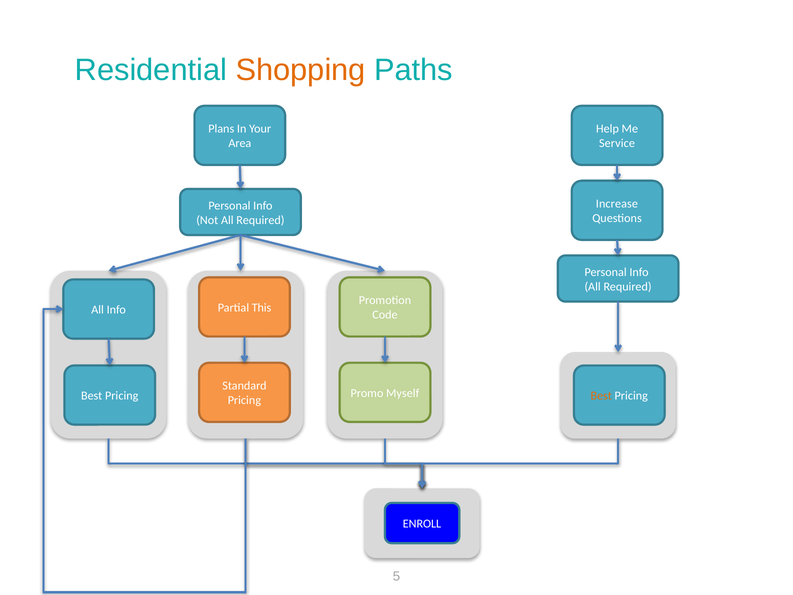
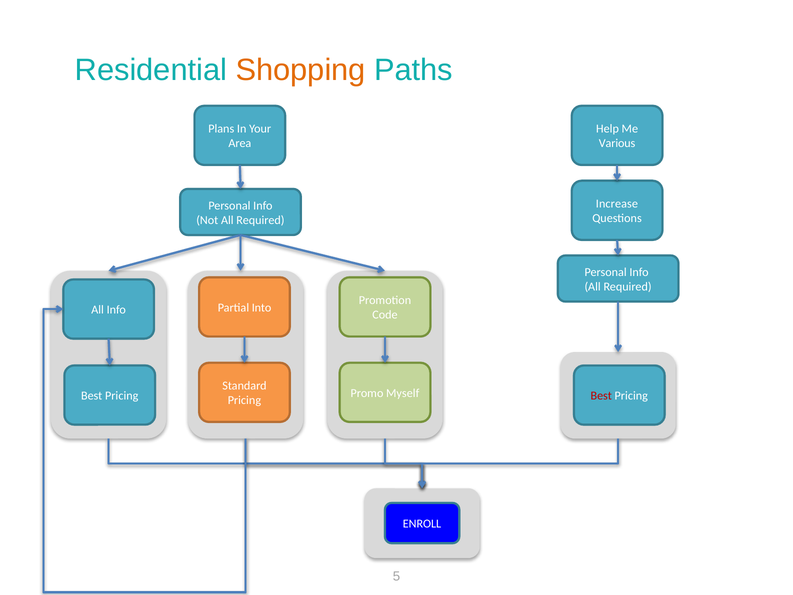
Service: Service -> Various (617, 143)
This: This -> Into (262, 308)
Best colour: orange -> red (601, 396)
